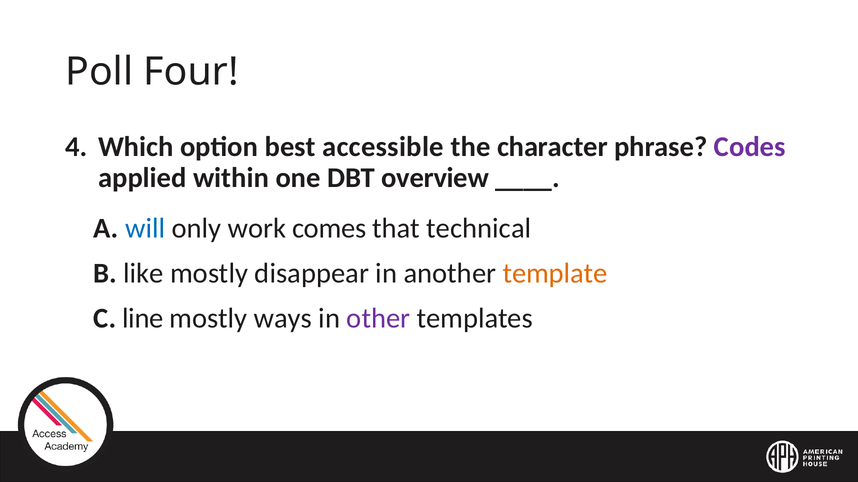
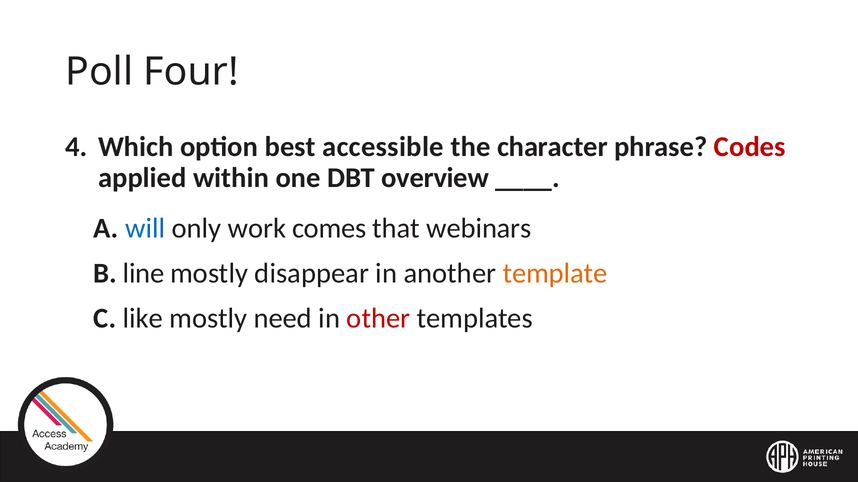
Codes colour: purple -> red (750, 147)
technical: technical -> webinars (479, 228)
like: like -> line (144, 274)
line: line -> like (143, 319)
ways: ways -> need (283, 319)
other colour: purple -> red (378, 319)
